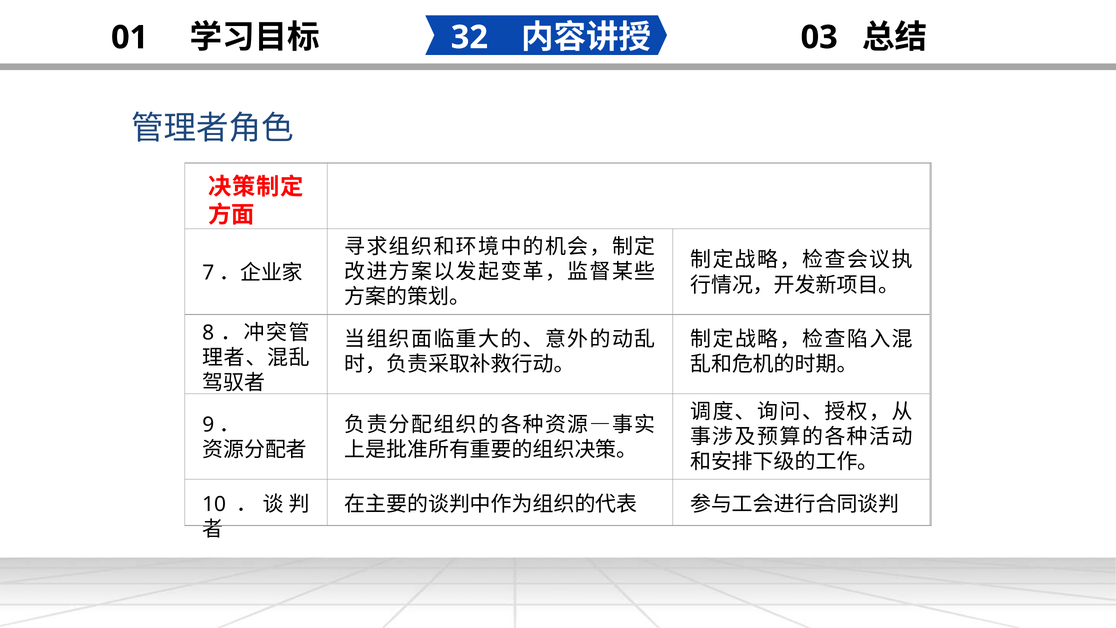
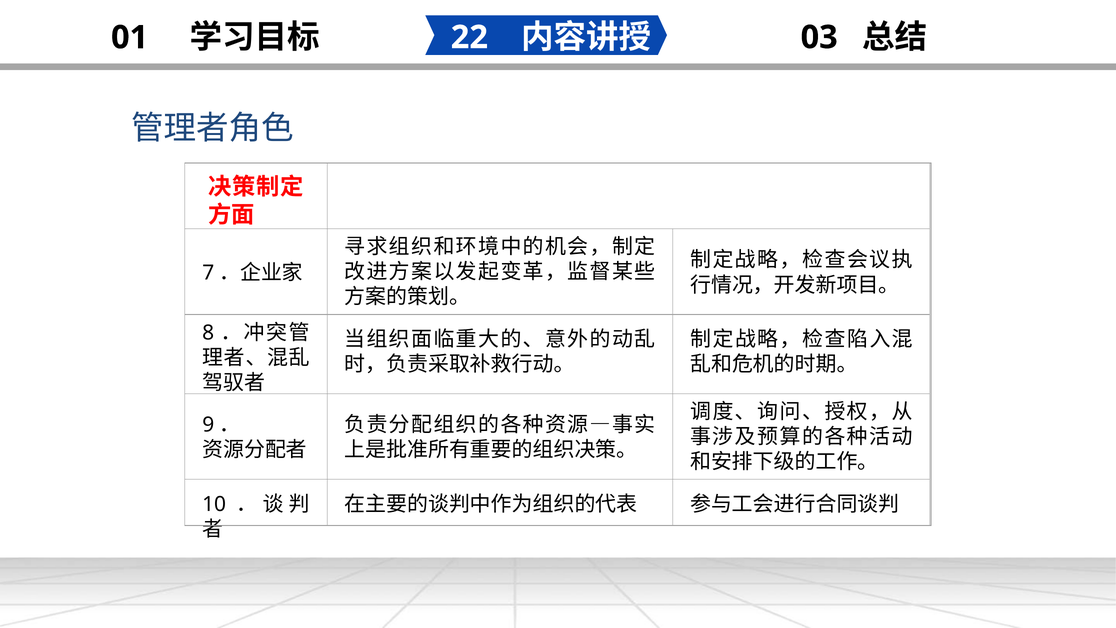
32: 32 -> 22 (469, 37)
